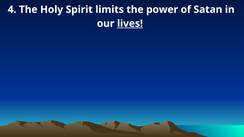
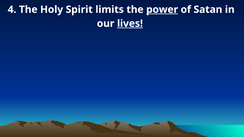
power underline: none -> present (162, 10)
